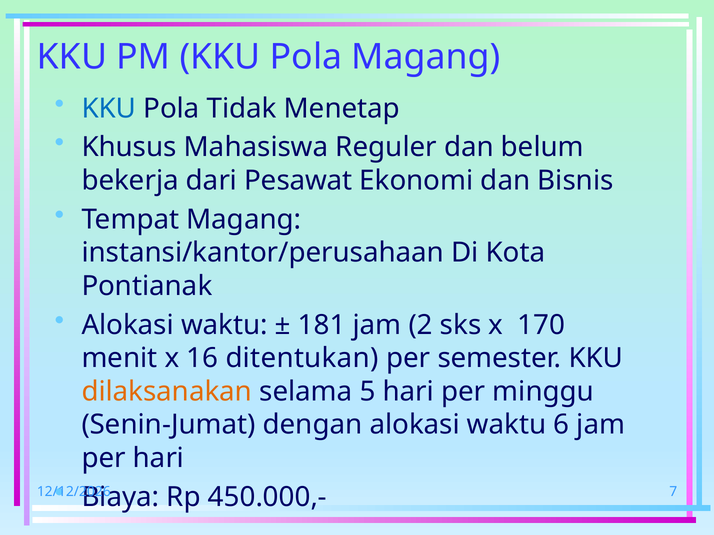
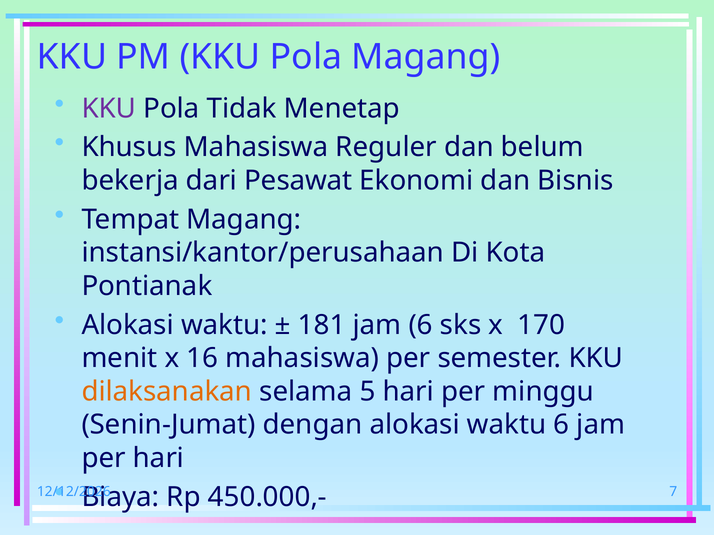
KKU colour: blue -> purple (109, 108)
jam 2: 2 -> 6 (421, 325)
16 ditentukan: ditentukan -> mahasiswa (302, 359)
